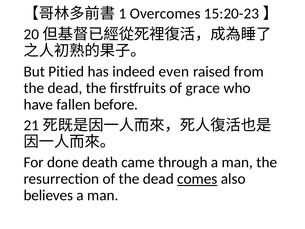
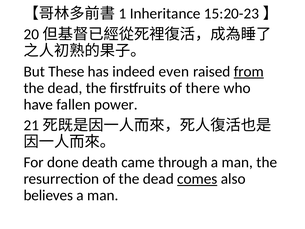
Overcomes: Overcomes -> Inheritance (165, 14)
Pitied: Pitied -> These (66, 71)
from underline: none -> present (249, 71)
grace: grace -> there (203, 88)
before: before -> power (116, 104)
